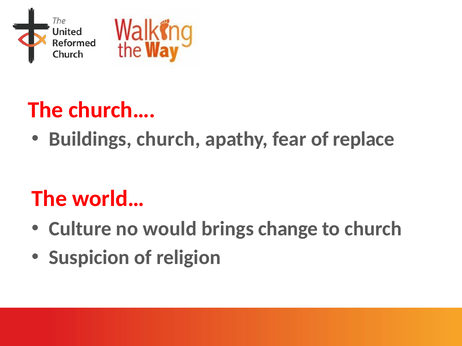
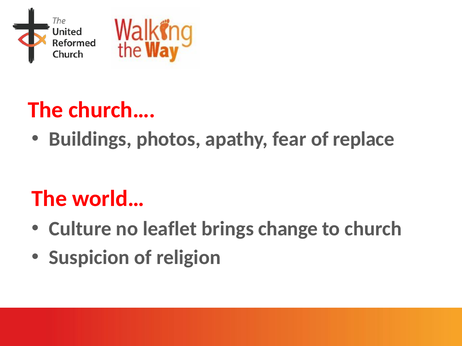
Buildings church: church -> photos (169, 139)
would: would -> leaflet (170, 229)
